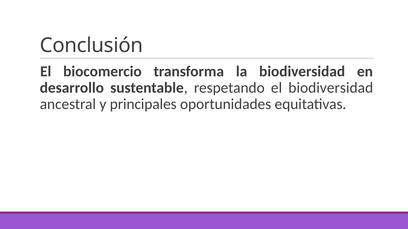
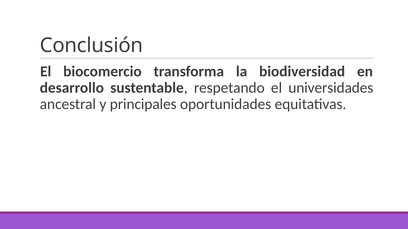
el biodiversidad: biodiversidad -> universidades (331, 88)
